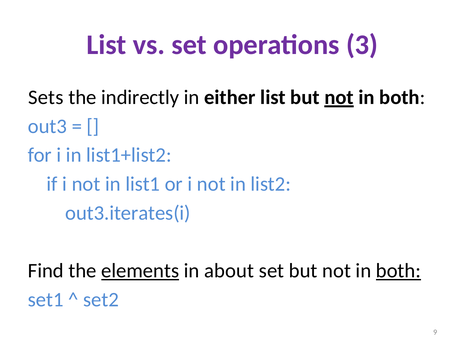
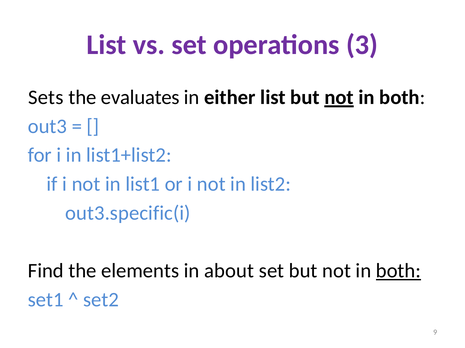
indirectly: indirectly -> evaluates (140, 98)
out3.iterates(i: out3.iterates(i -> out3.specific(i (128, 213)
elements underline: present -> none (140, 271)
